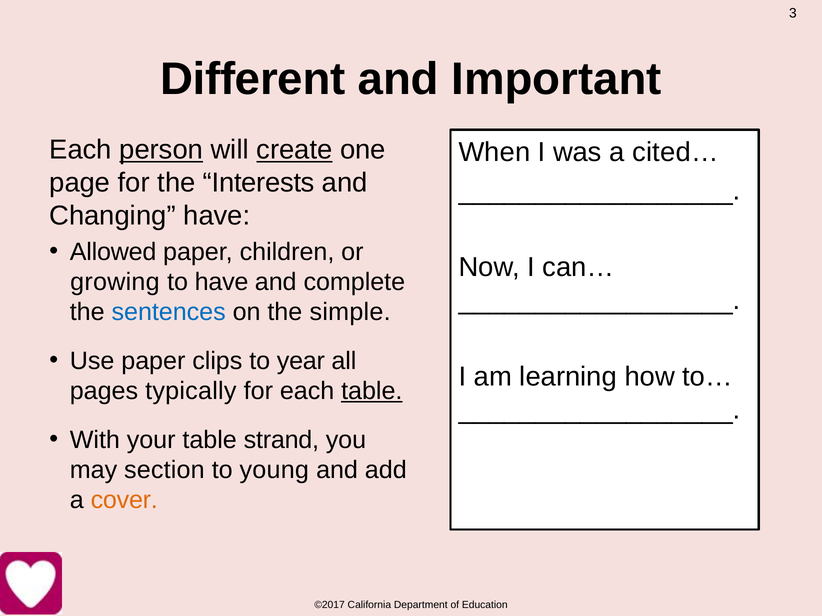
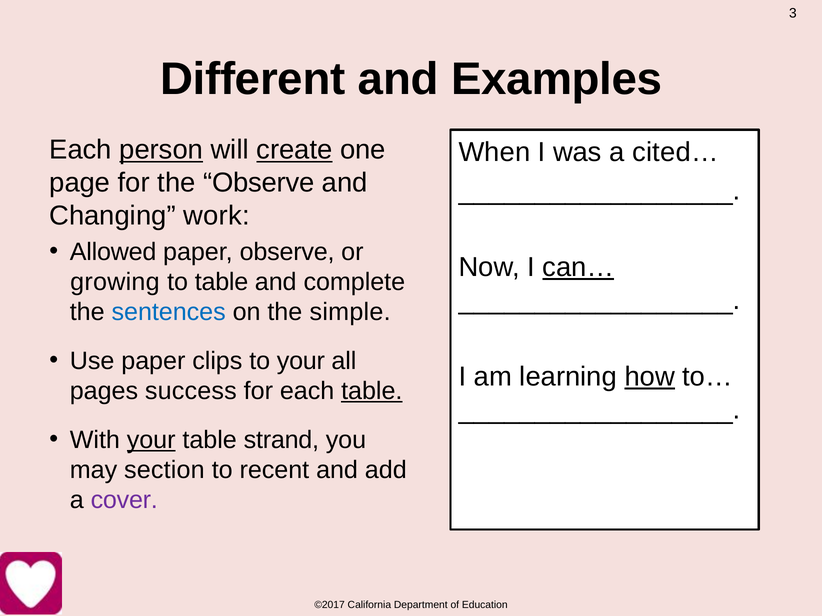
Important: Important -> Examples (557, 79)
the Interests: Interests -> Observe (259, 183)
Changing have: have -> work (217, 216)
paper children: children -> observe (287, 252)
can… underline: none -> present (578, 267)
to have: have -> table (222, 282)
to year: year -> your (301, 361)
how underline: none -> present (650, 377)
typically: typically -> success (191, 391)
your underline: none -> present (151, 440)
young: young -> recent (274, 470)
cover colour: orange -> purple (124, 500)
